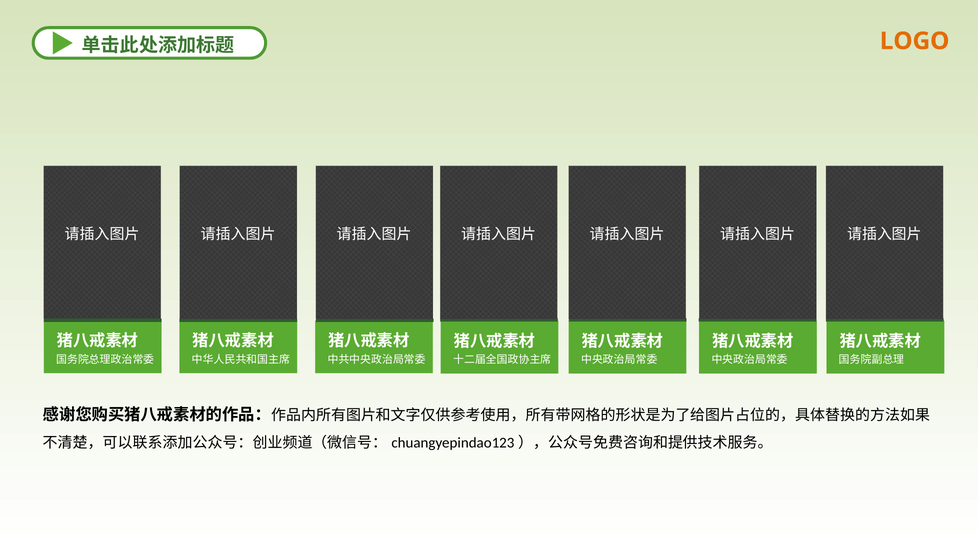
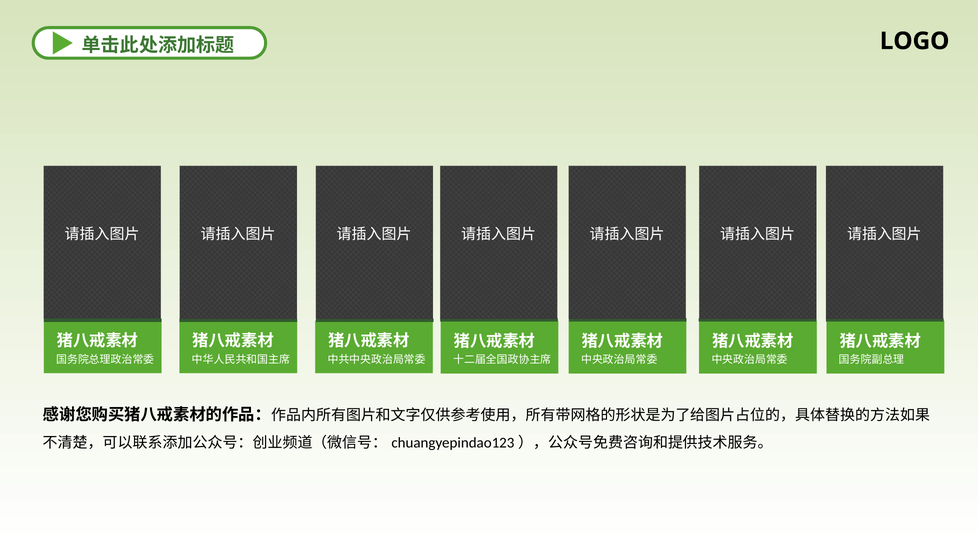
LOGO colour: orange -> black (915, 41)
